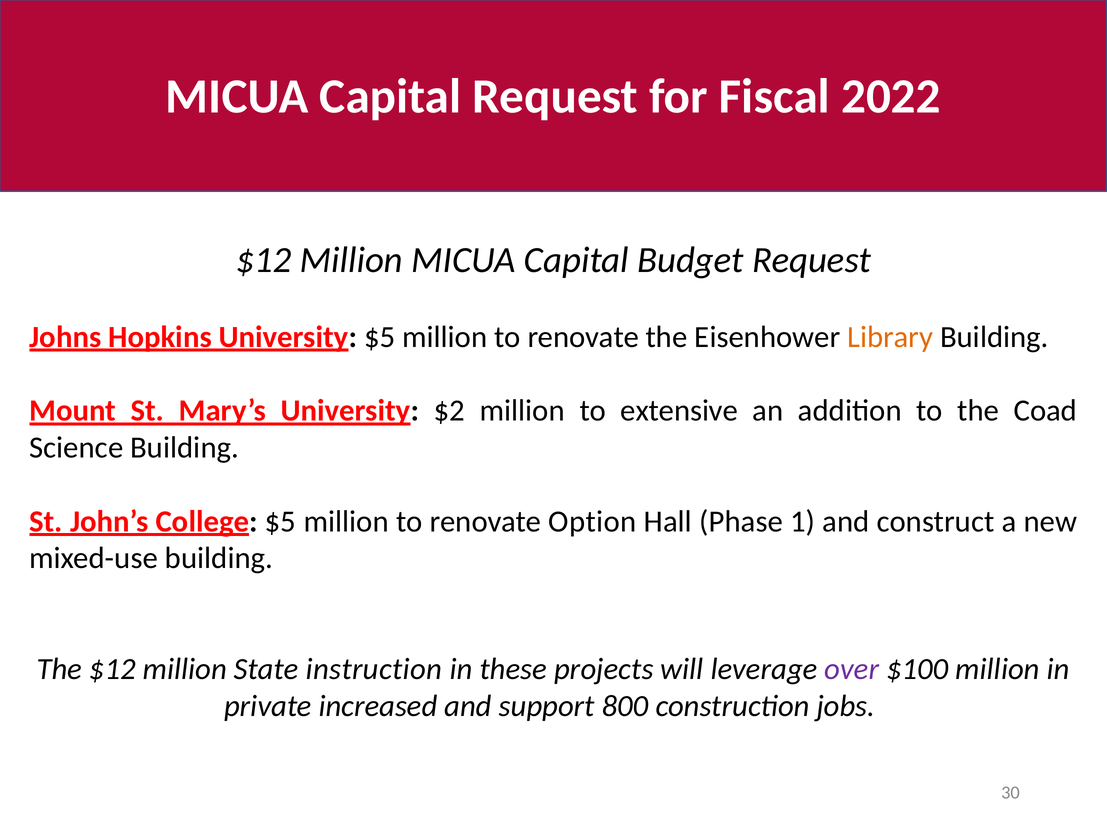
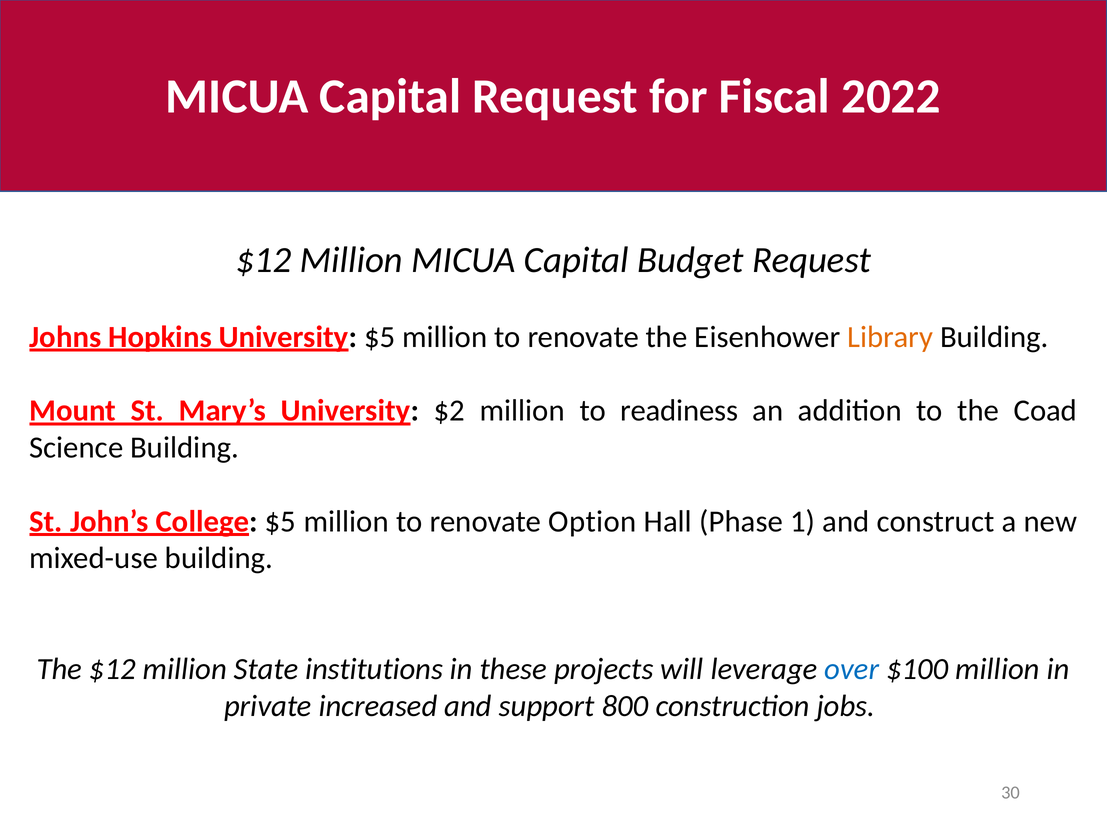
extensive: extensive -> readiness (679, 411)
instruction: instruction -> institutions (374, 669)
over colour: purple -> blue (852, 669)
